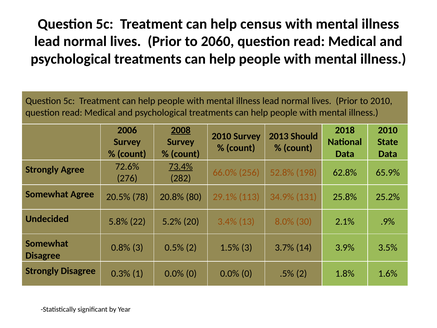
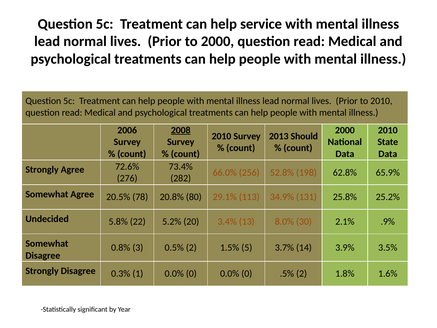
census: census -> service (261, 24)
to 2060: 2060 -> 2000 (218, 41)
2018: 2018 -> 2000 (345, 130)
73.4% underline: present -> none (181, 166)
1.5% 3: 3 -> 5 (247, 248)
